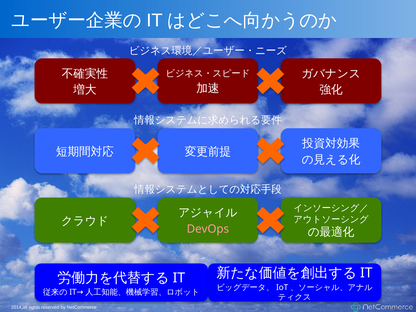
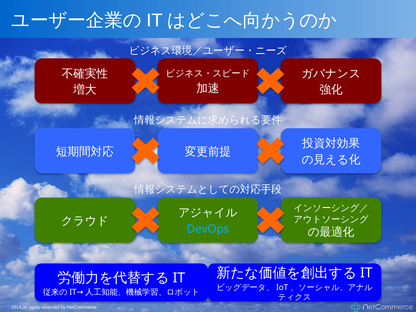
DevOps colour: pink -> light blue (208, 229)
